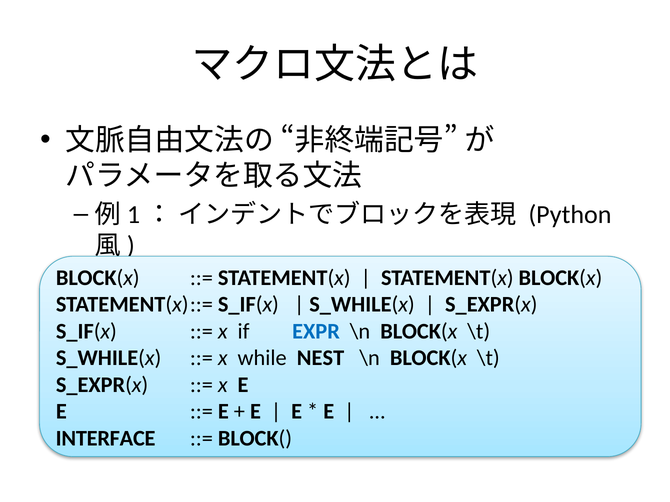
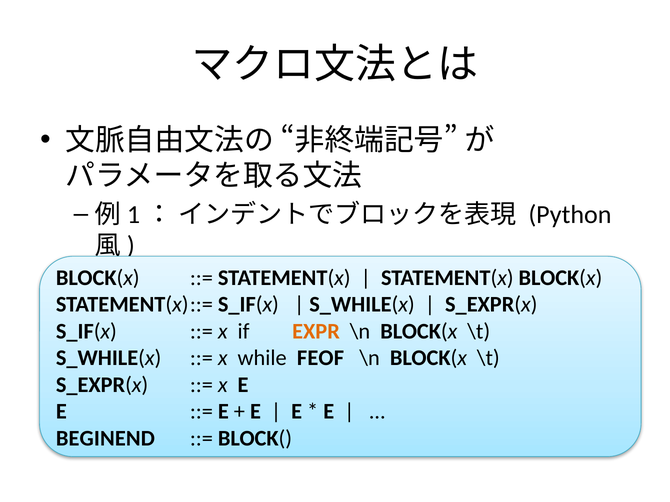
EXPR colour: blue -> orange (316, 332)
NEST: NEST -> FEOF (320, 358)
INTERFACE: INTERFACE -> BEGINEND (105, 439)
